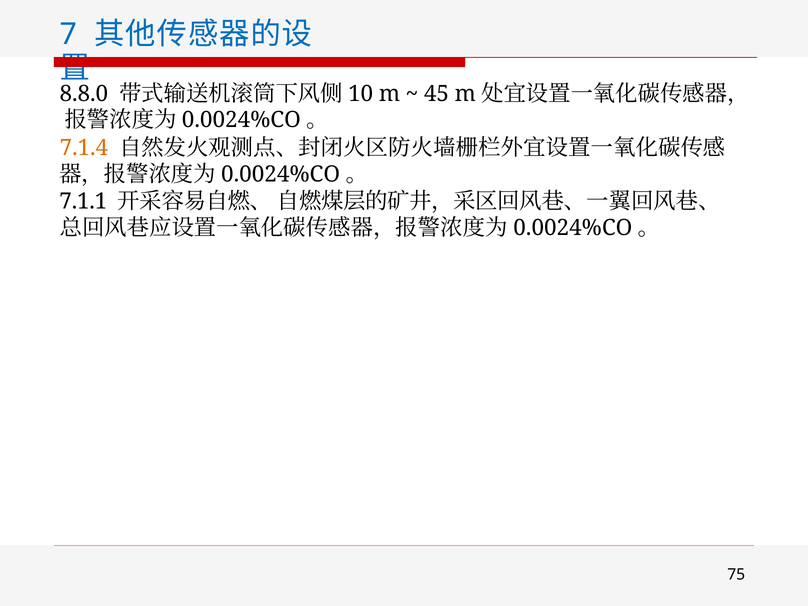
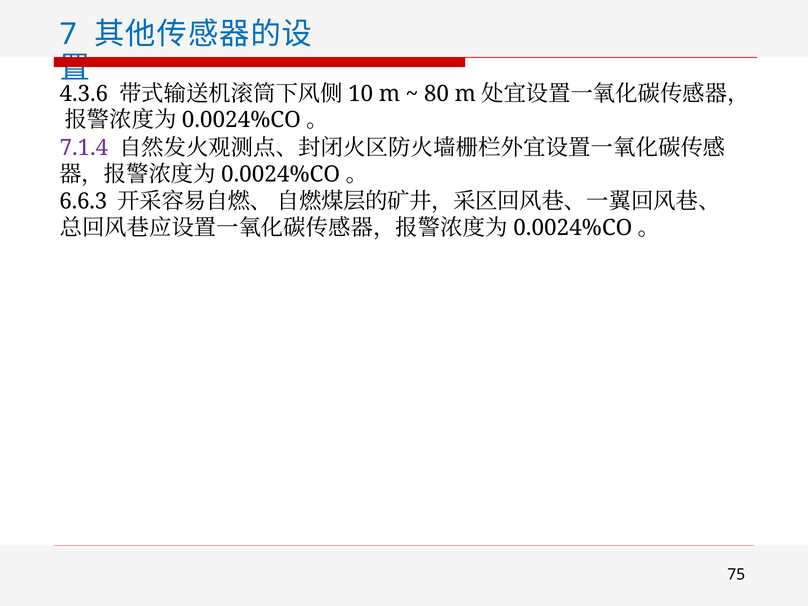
8.8.0: 8.8.0 -> 4.3.6 (84, 94)
45: 45 -> 80 (436, 94)
7.1.4 colour: orange -> purple (84, 148)
7.1.1: 7.1.1 -> 6.6.3 (83, 201)
